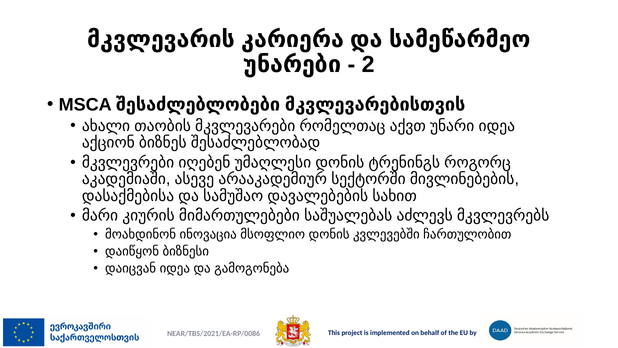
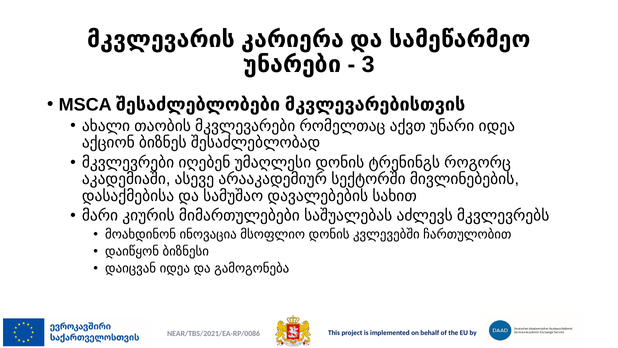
2: 2 -> 3 (368, 64)
